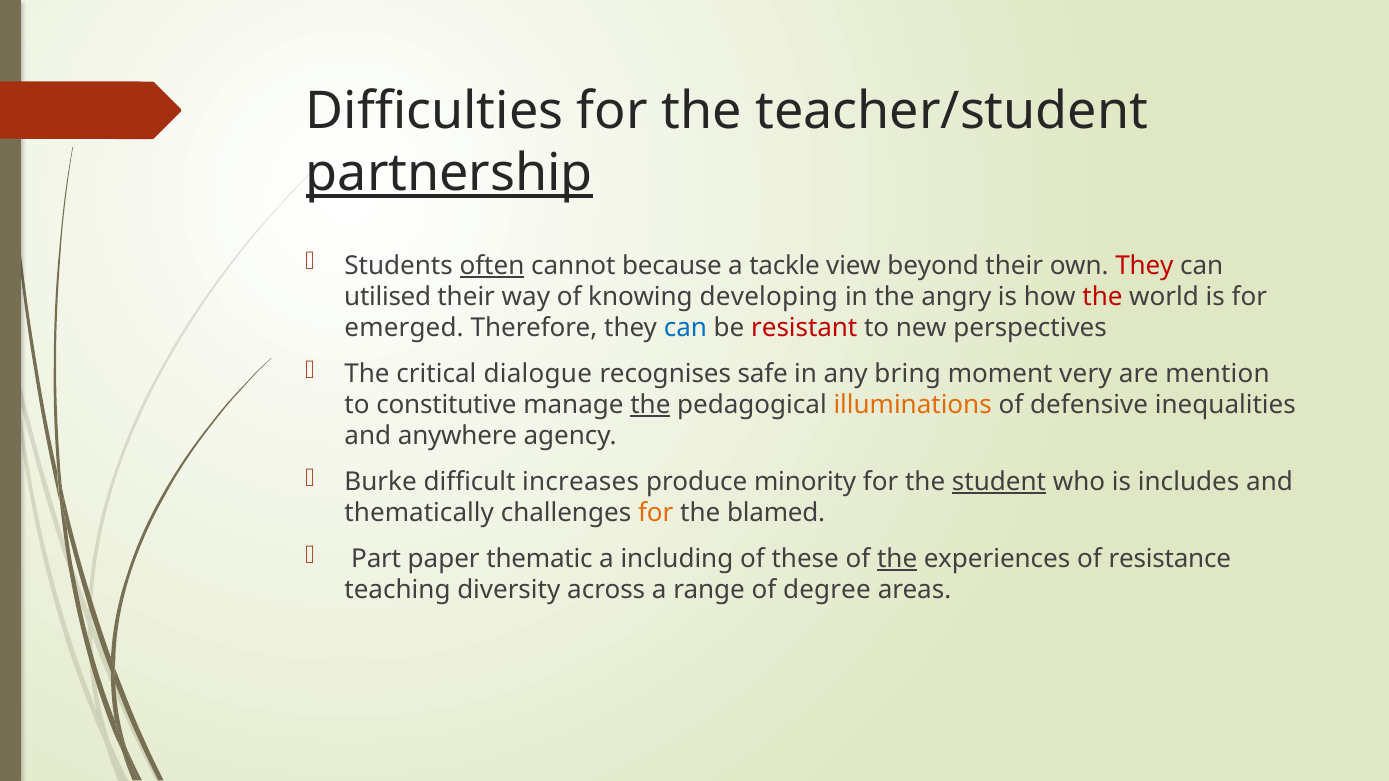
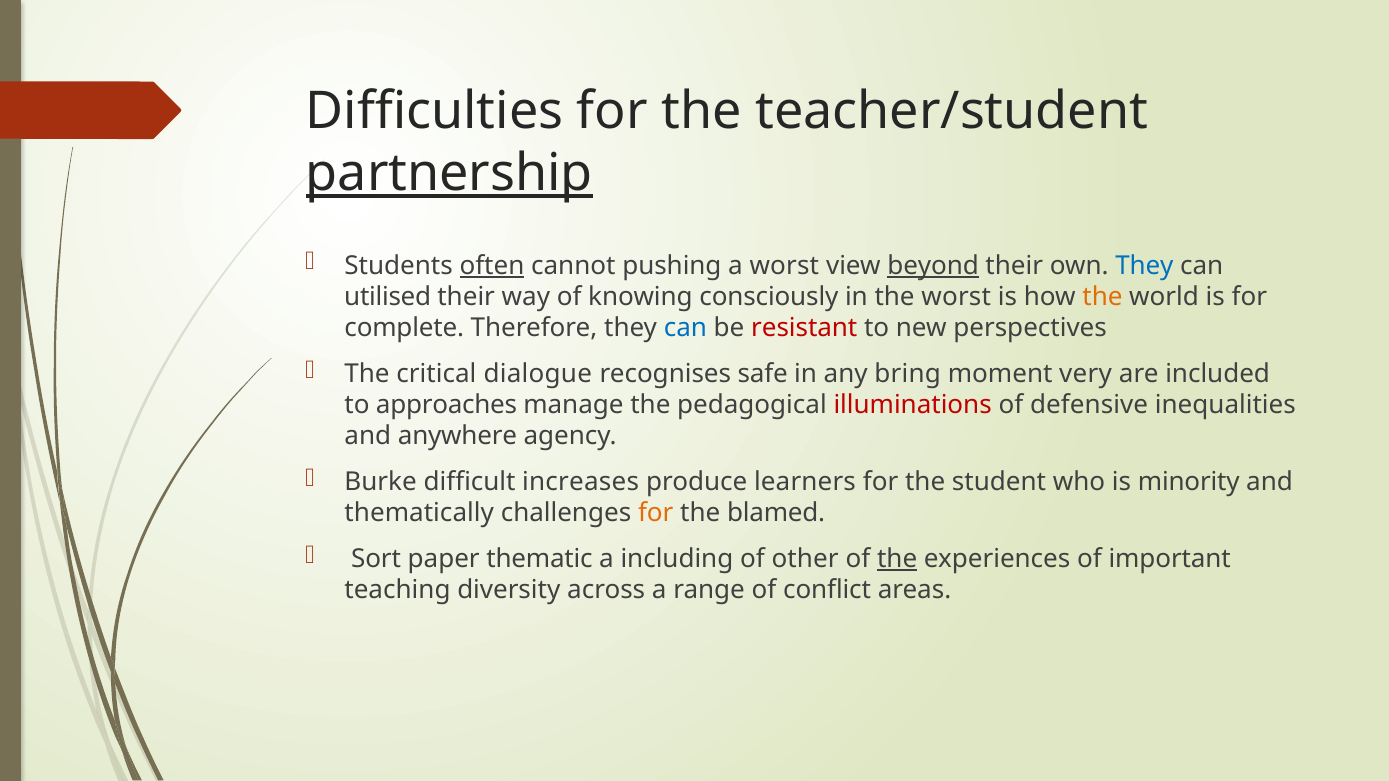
because: because -> pushing (672, 266)
a tackle: tackle -> worst (784, 266)
beyond underline: none -> present (933, 266)
They colour: red -> blue (1144, 266)
developing: developing -> consciously (769, 297)
the angry: angry -> worst (956, 297)
the colour: red -> orange (1102, 297)
emerged: emerged -> complete (404, 328)
mention: mention -> included (1218, 374)
constitutive: constitutive -> approaches (446, 405)
the underline: present -> none (650, 405)
illuminations colour: orange -> red (913, 405)
minority: minority -> learners (805, 482)
student underline: present -> none (999, 482)
includes: includes -> minority (1189, 482)
Part: Part -> Sort (376, 559)
these: these -> other (805, 559)
resistance: resistance -> important (1170, 559)
degree: degree -> conflict (827, 590)
